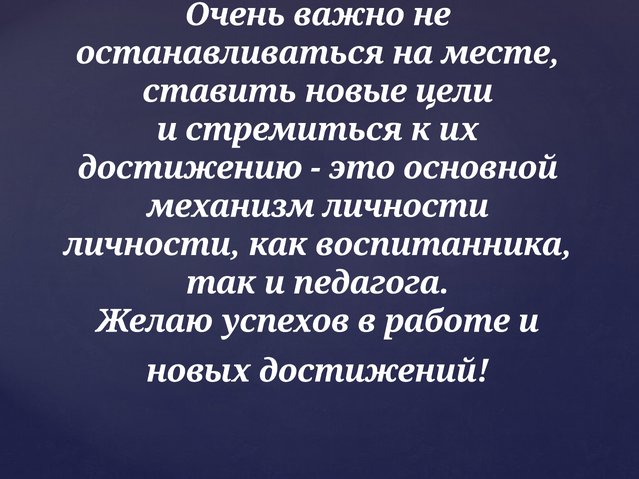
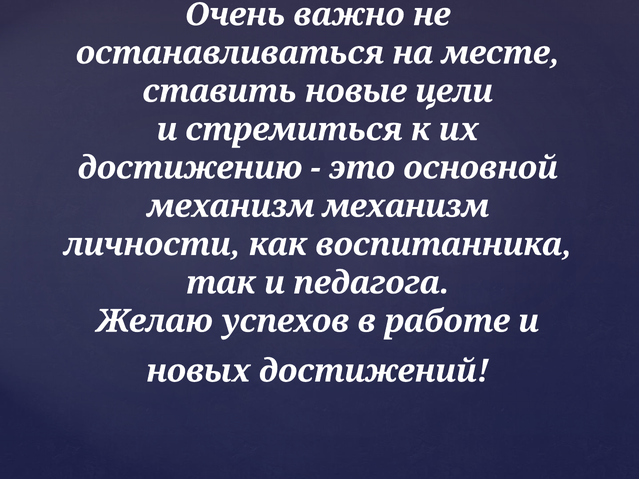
механизм личности: личности -> механизм (406, 206)
